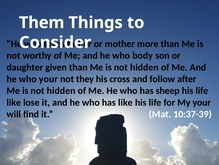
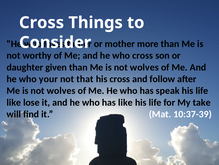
Them: Them -> Cross (42, 23)
who body: body -> cross (143, 55)
hidden: hidden -> wolves (144, 67)
they: they -> that (85, 79)
hidden: hidden -> wolves (61, 90)
sheep: sheep -> speak (168, 90)
My your: your -> take (202, 102)
